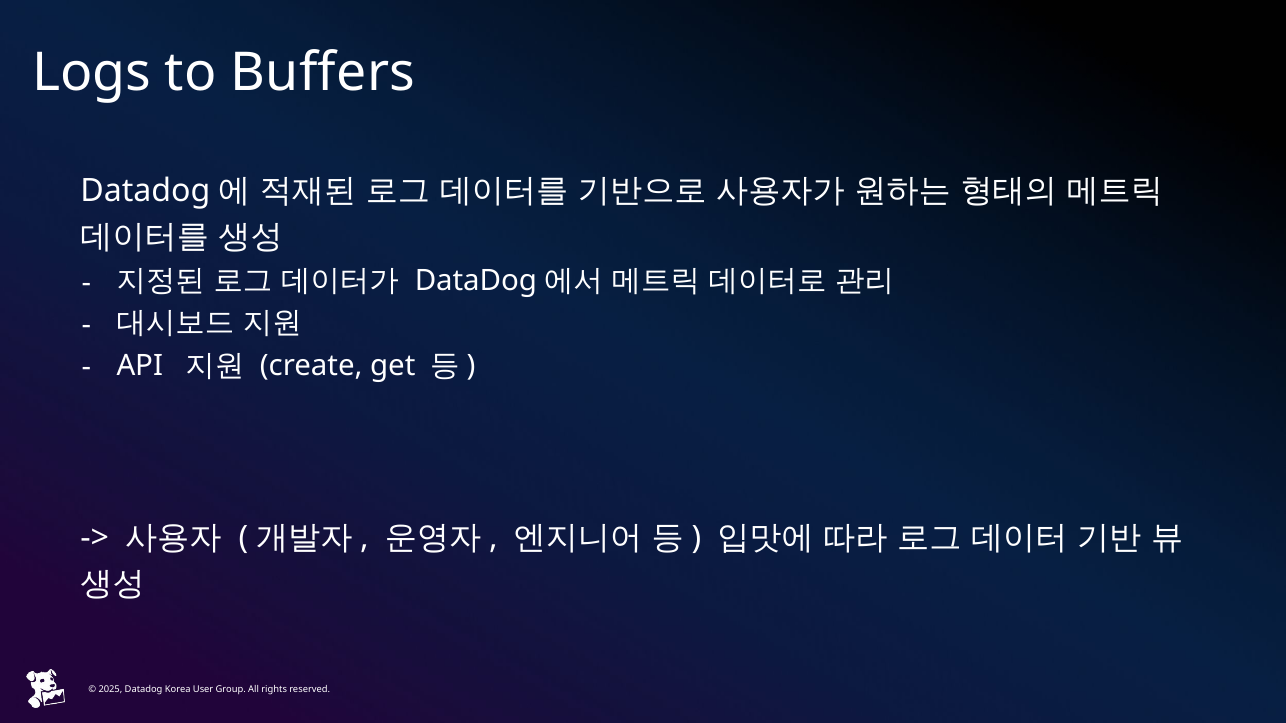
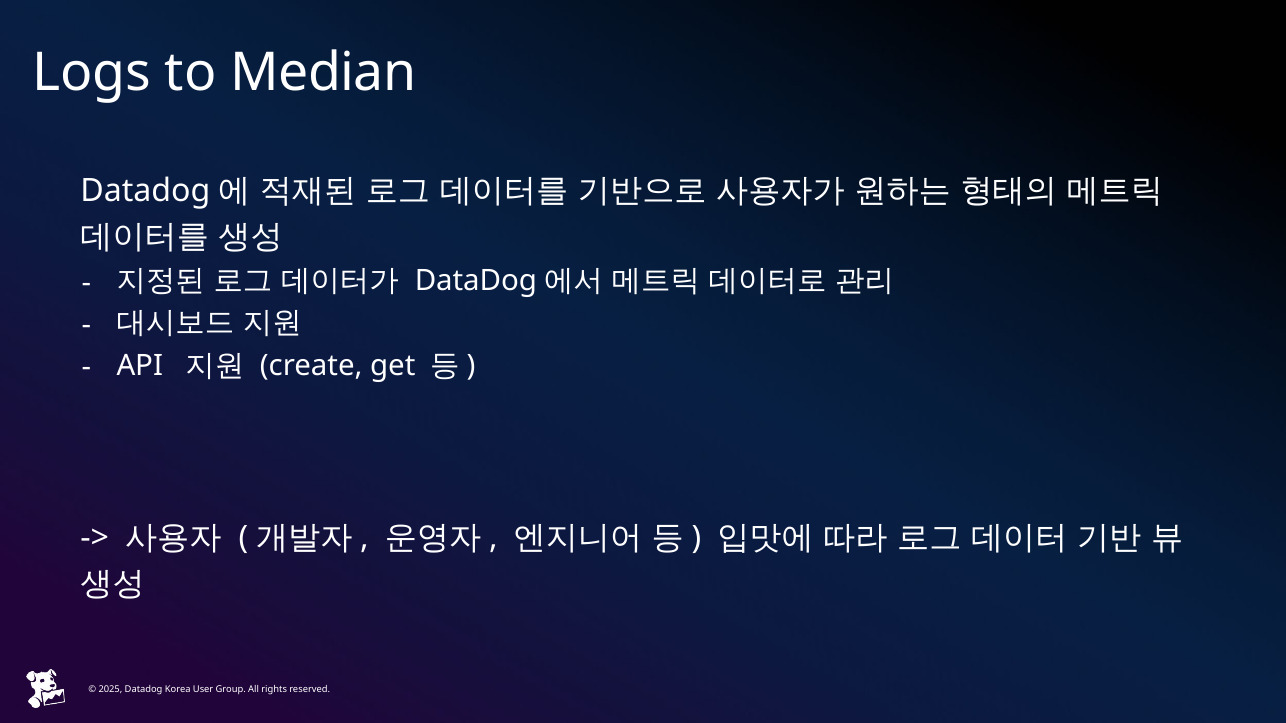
Buffers: Buffers -> Median (323, 73)
